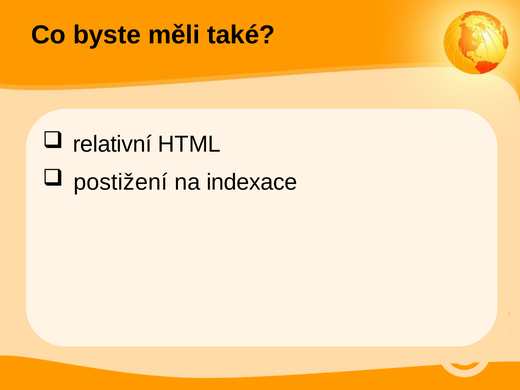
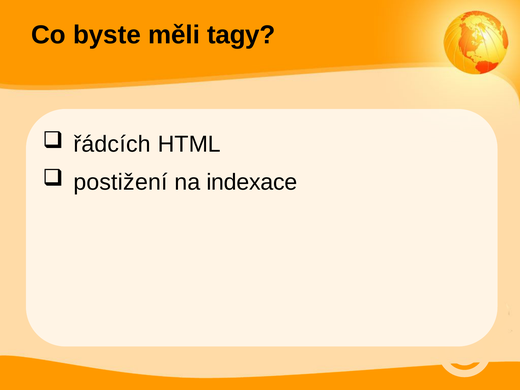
také: také -> tagy (241, 35)
relativní: relativní -> řádcích (112, 144)
